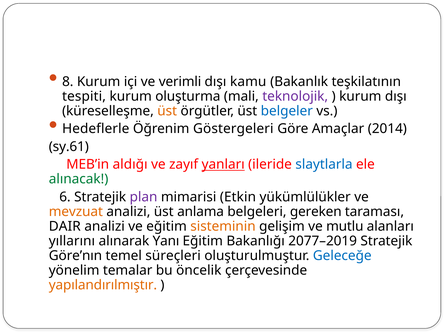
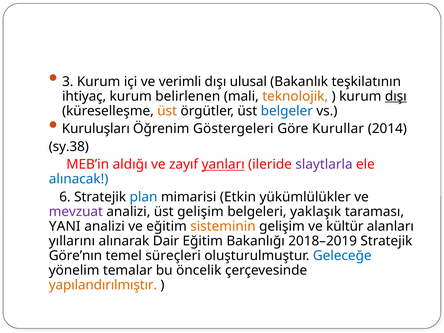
8: 8 -> 3 (68, 82)
kamu: kamu -> ulusal (248, 82)
tespiti: tespiti -> ihtiyaç (84, 96)
oluşturma: oluşturma -> belirlenen (188, 96)
teknolojik colour: purple -> orange (295, 96)
dışı underline: none -> present (396, 96)
Hedeflerle: Hedeflerle -> Kuruluşları (96, 129)
Amaçlar: Amaçlar -> Kurullar (338, 129)
sy.61: sy.61 -> sy.38 (69, 147)
slaytlarla colour: blue -> purple (324, 164)
alınacak colour: green -> blue (79, 179)
plan colour: purple -> blue (144, 197)
mevzuat colour: orange -> purple (76, 212)
üst anlama: anlama -> gelişim (200, 212)
gereken: gereken -> yaklaşık (316, 212)
DAIR: DAIR -> YANI (65, 226)
mutlu: mutlu -> kültür (345, 226)
Yanı: Yanı -> Dair (166, 241)
2077–2019: 2077–2019 -> 2018–2019 (323, 241)
